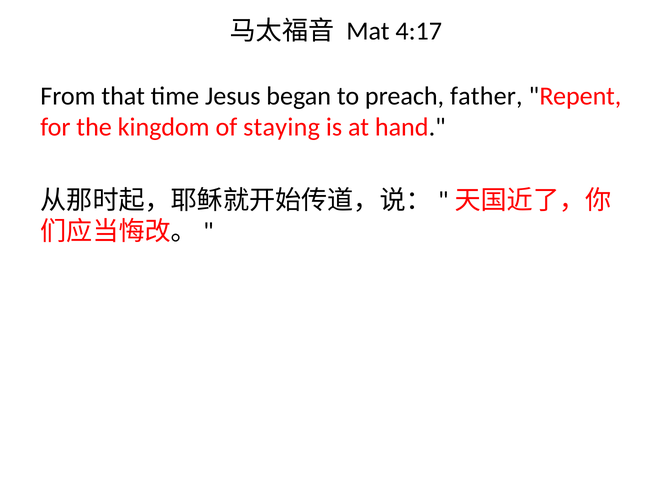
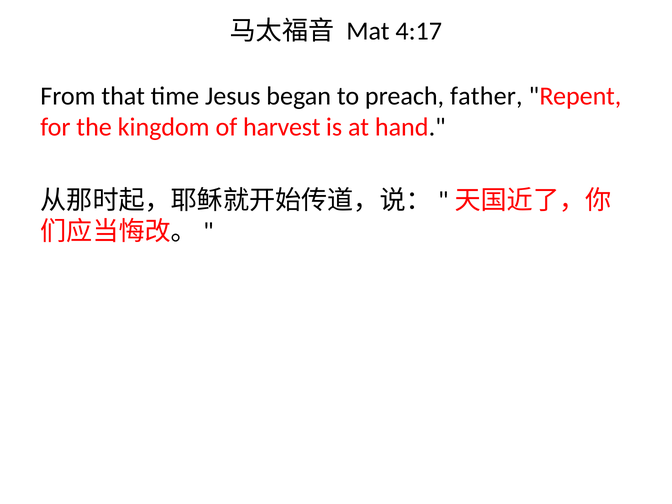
staying: staying -> harvest (282, 127)
